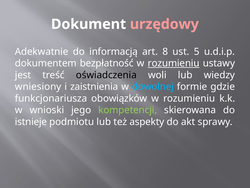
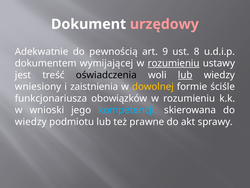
informacją: informacją -> pewnością (114, 51)
8: 8 -> 9 (165, 51)
5: 5 -> 8 (197, 51)
bezpłatność: bezpłatność -> wymijającej (107, 63)
lub underline: none -> present (185, 75)
dowolnej colour: light blue -> yellow (153, 87)
gdzie: gdzie -> ściśle (223, 87)
kompetencji colour: light green -> light blue (128, 110)
istnieje: istnieje -> wiedzy (31, 122)
aspekty: aspekty -> prawne (147, 122)
